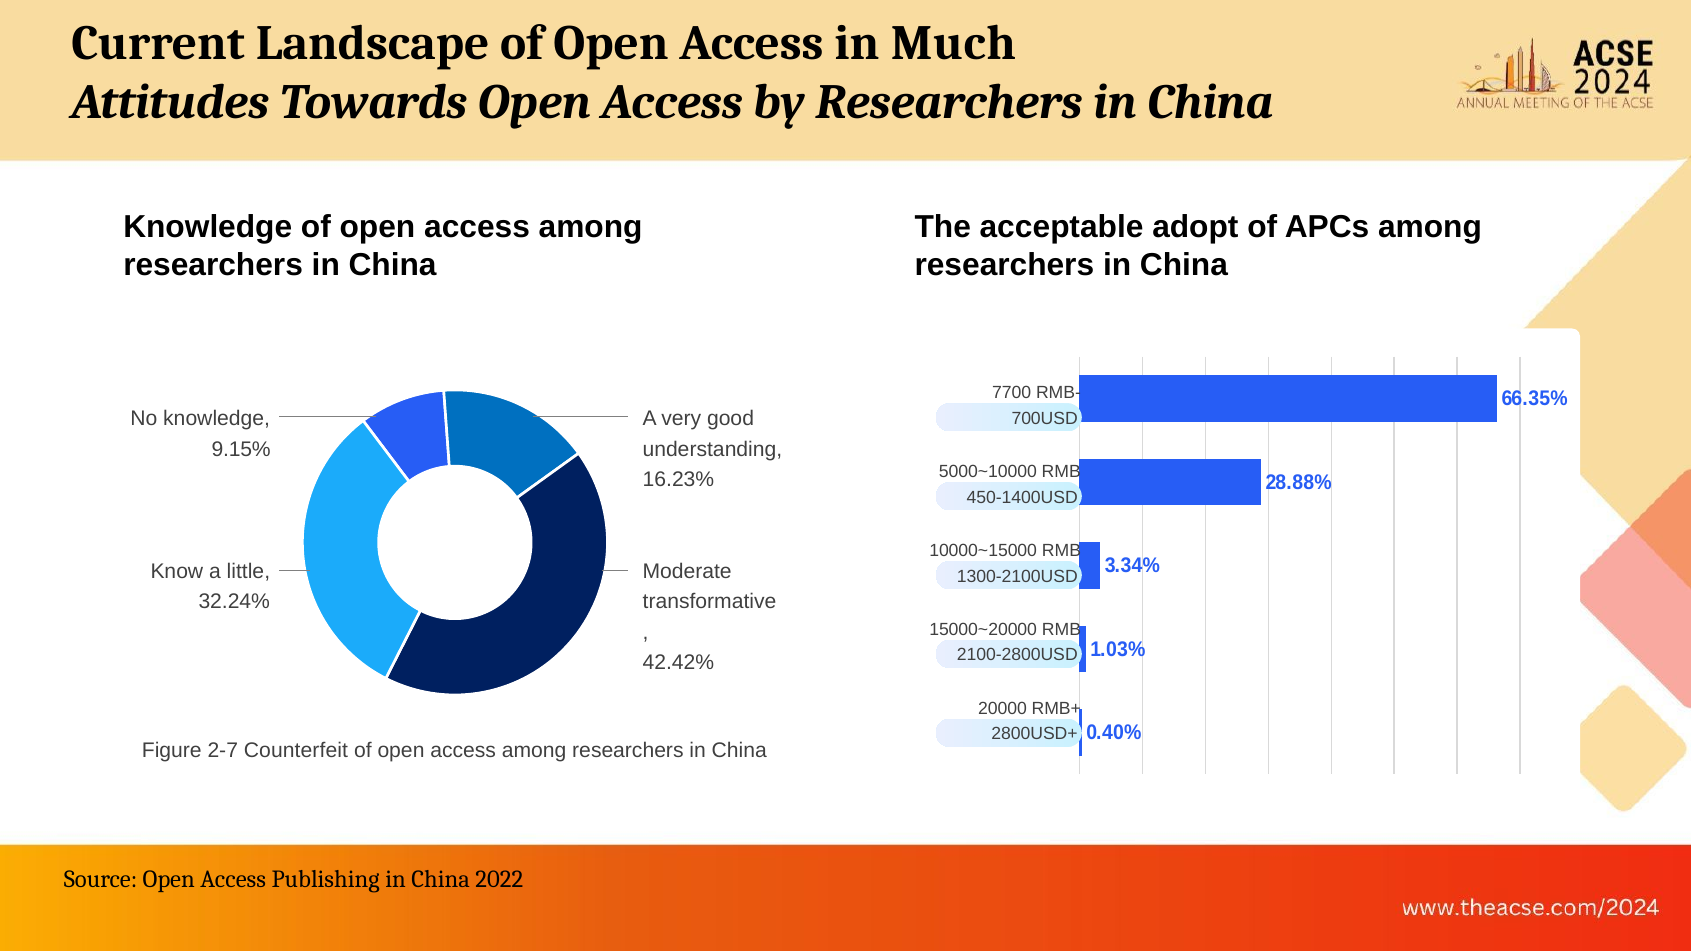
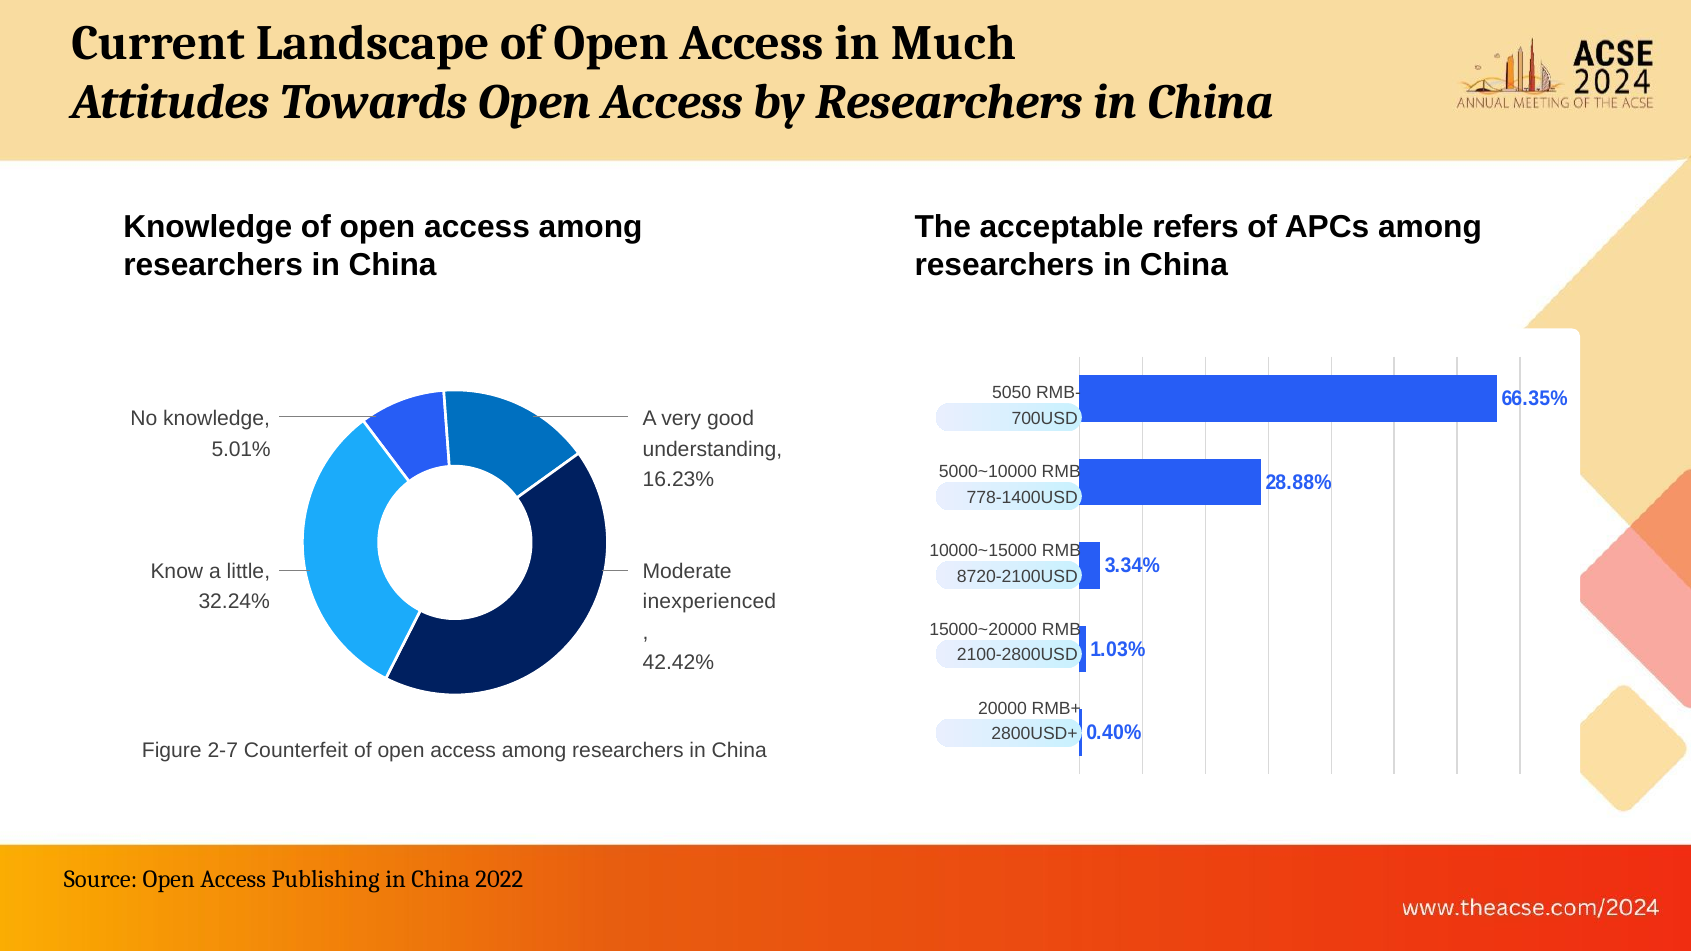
adopt: adopt -> refers (1196, 227)
7700: 7700 -> 5050 (1012, 393)
9.15%: 9.15% -> 5.01% (241, 449)
450-1400USD: 450-1400USD -> 778-1400USD (1022, 497)
1300-2100USD: 1300-2100USD -> 8720-2100USD (1017, 576)
transformative: transformative -> inexperienced (709, 602)
